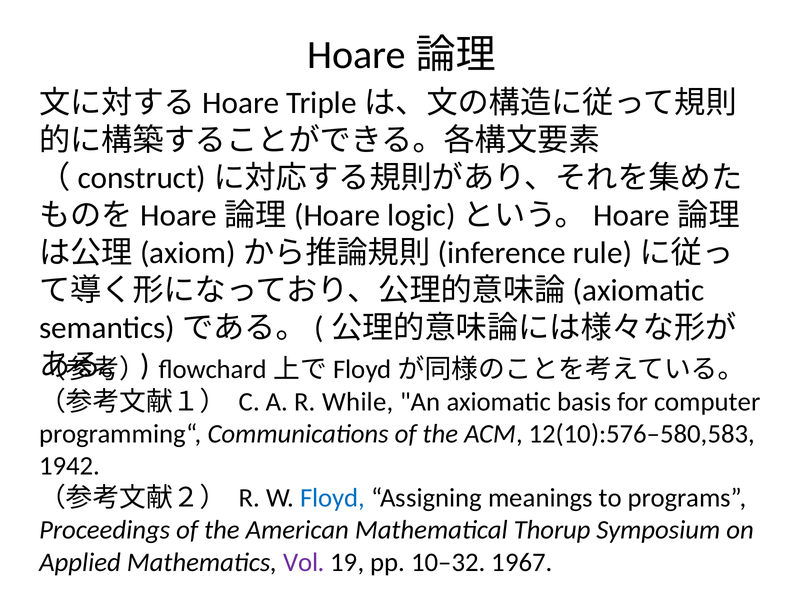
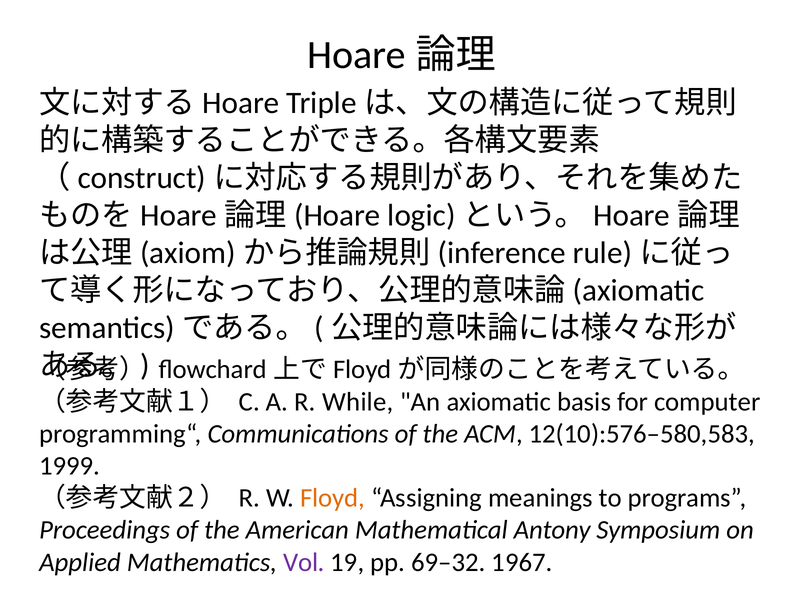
1942: 1942 -> 1999 (70, 466)
Floyd colour: blue -> orange (333, 498)
Thorup: Thorup -> Antony (552, 530)
10–32: 10–32 -> 69–32 (448, 562)
